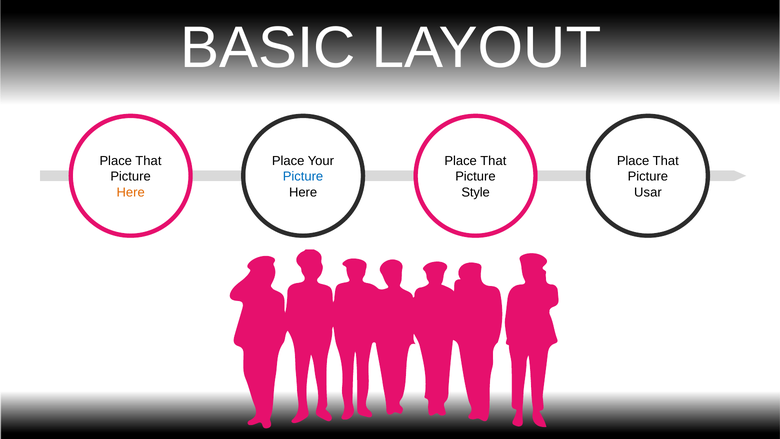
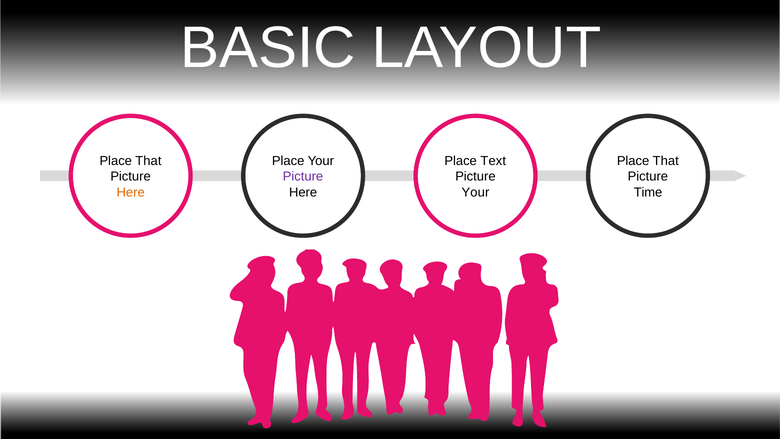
That: That -> Text (493, 161)
Picture colour: blue -> purple (303, 177)
Style: Style -> Your (475, 192)
Usar: Usar -> Time (648, 192)
